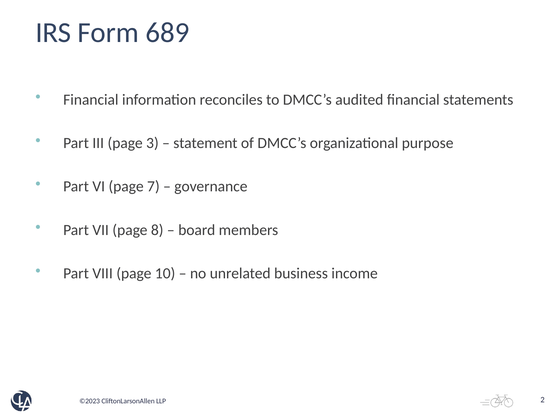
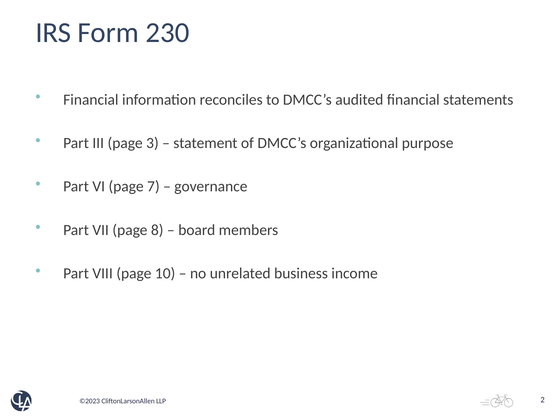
689: 689 -> 230 (167, 32)
